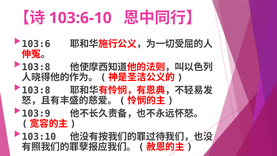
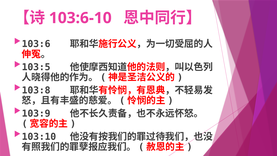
103:8: 103:8 -> 103:5 (36, 67)
